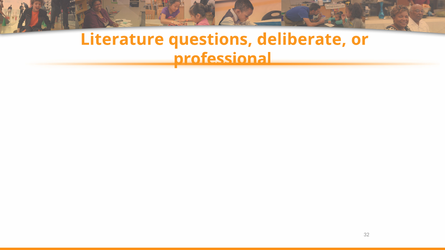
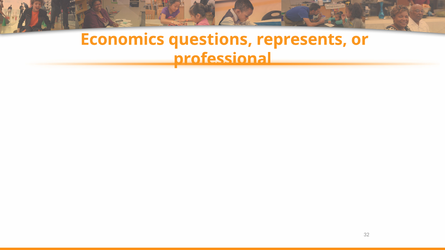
Literature: Literature -> Economics (122, 40)
deliberate: deliberate -> represents (302, 40)
